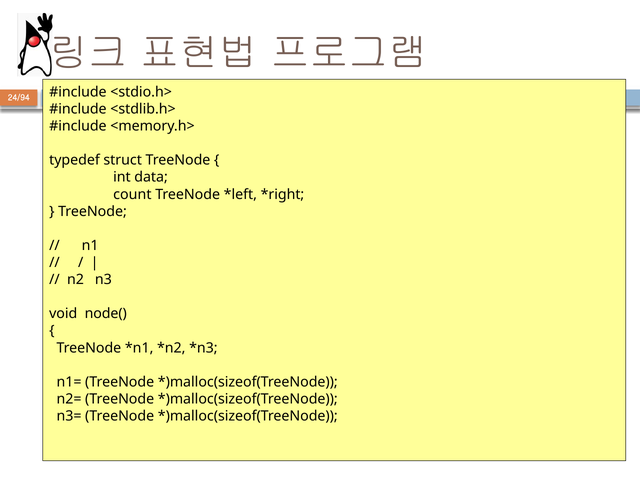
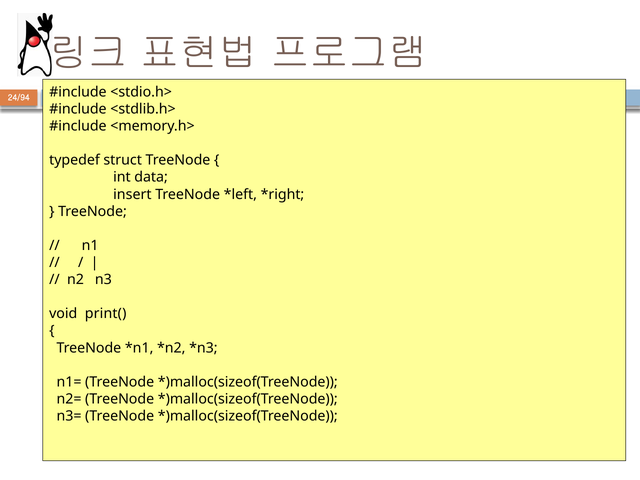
count: count -> insert (132, 194)
node(: node( -> print( (106, 314)
